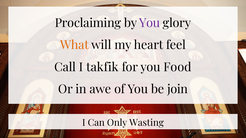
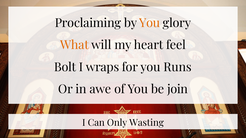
You colour: purple -> orange (150, 23)
Call: Call -> Bolt (65, 67)
takfik: takfik -> wraps (102, 67)
Food: Food -> Runs (177, 67)
